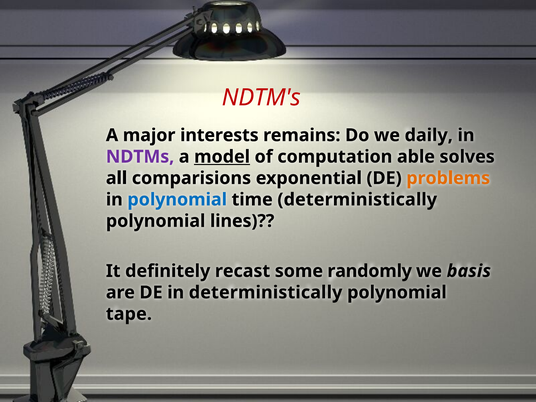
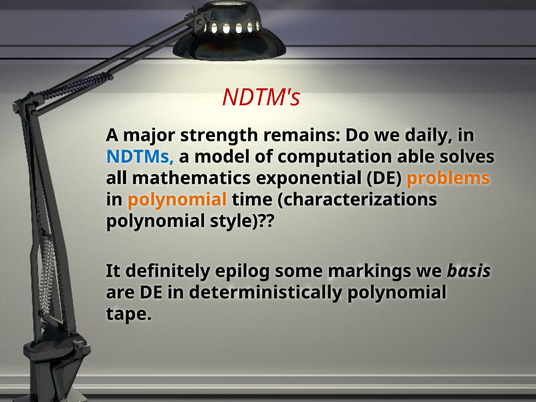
interests: interests -> strength (219, 135)
NDTMs colour: purple -> blue (140, 157)
model underline: present -> none (222, 157)
comparisions: comparisions -> mathematics (191, 178)
polynomial colour: blue -> orange (177, 200)
time deterministically: deterministically -> characterizations (357, 200)
lines: lines -> style (242, 221)
recast: recast -> epilog (243, 271)
randomly: randomly -> markings (370, 271)
